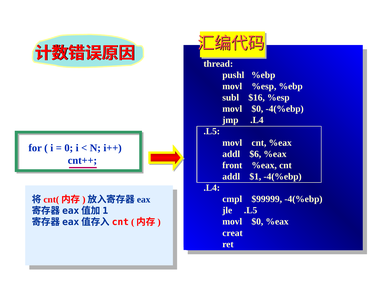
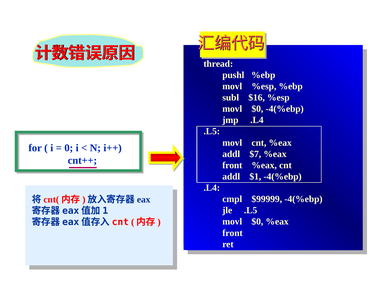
$6: $6 -> $7 (255, 154)
creat: creat -> front (233, 233)
